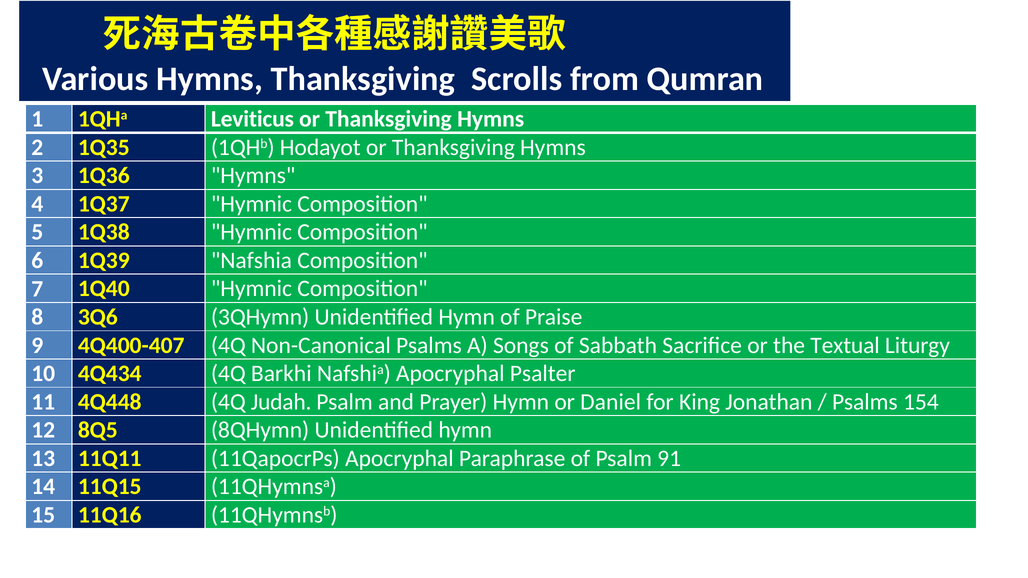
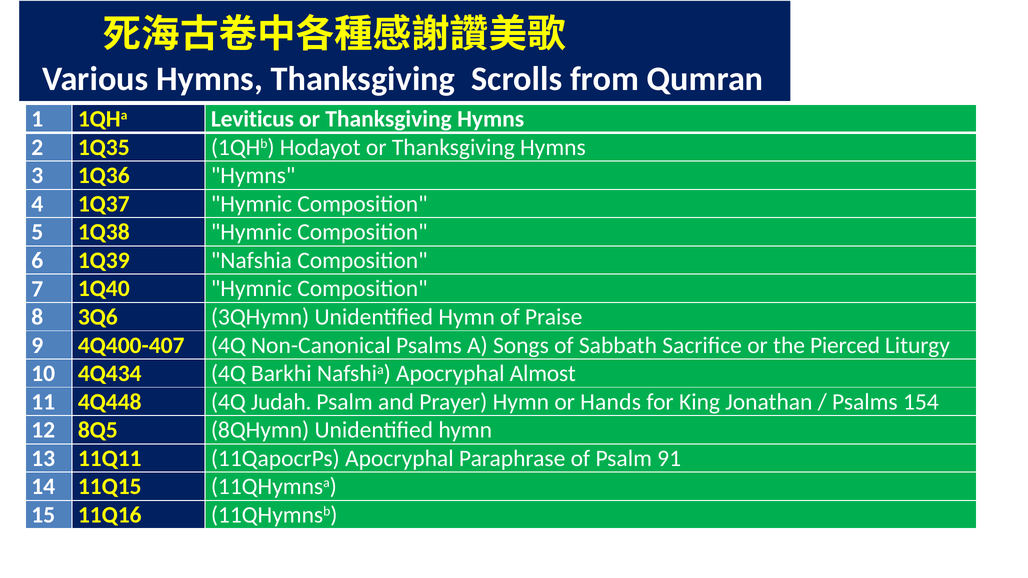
Textual: Textual -> Pierced (845, 346)
Psalter: Psalter -> Almost (543, 374)
Daniel: Daniel -> Hands (611, 402)
